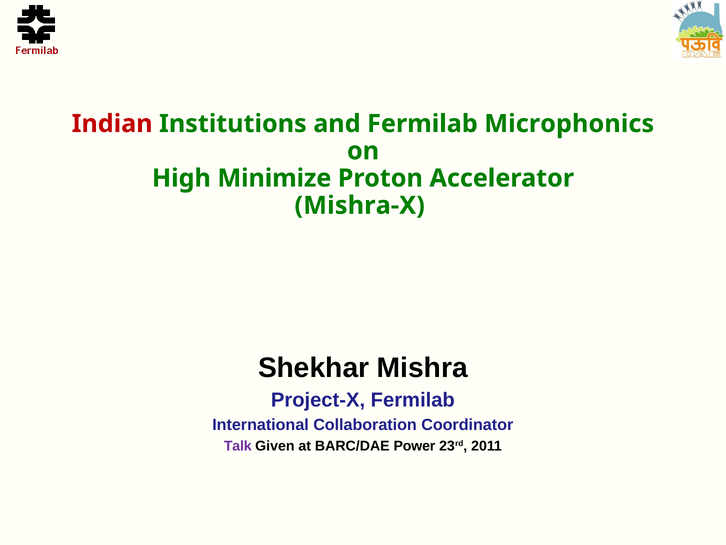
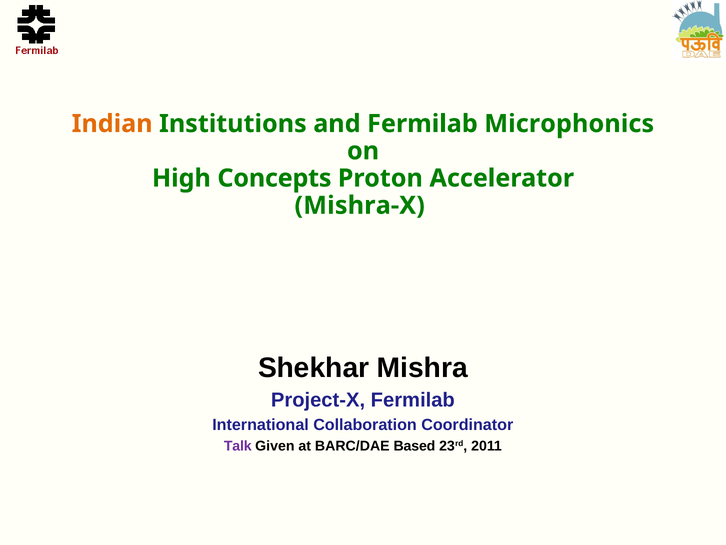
Indian colour: red -> orange (112, 124)
Minimize: Minimize -> Concepts (274, 178)
Power: Power -> Based (414, 445)
